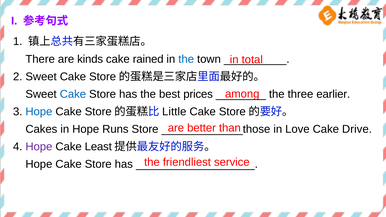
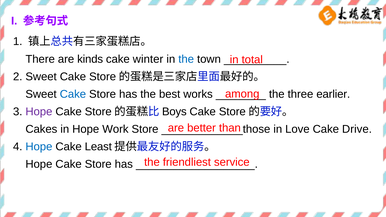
rained: rained -> winter (148, 59)
prices: prices -> works (198, 94)
Hope colour: blue -> purple (39, 112)
Little: Little -> Boys (174, 112)
Runs: Runs -> Work (115, 129)
Hope colour: purple -> blue (39, 147)
